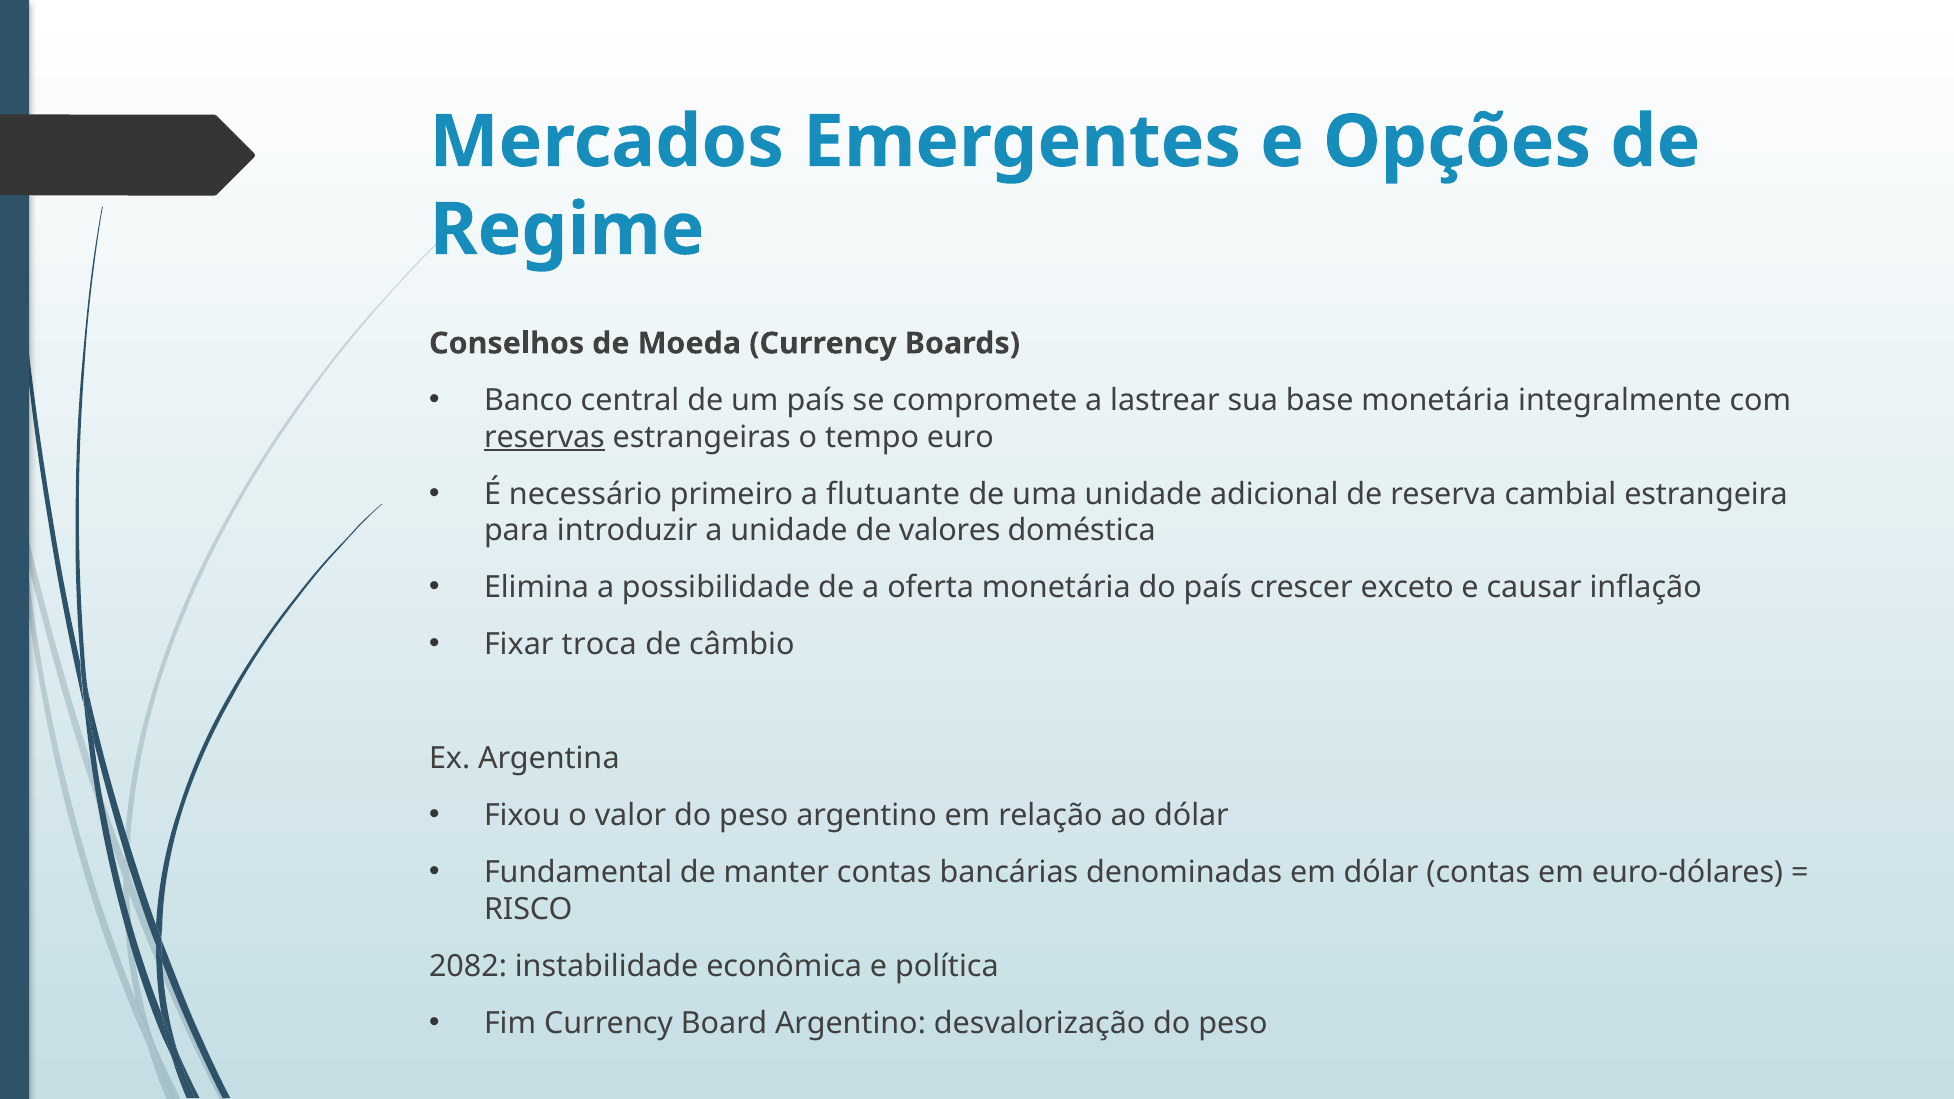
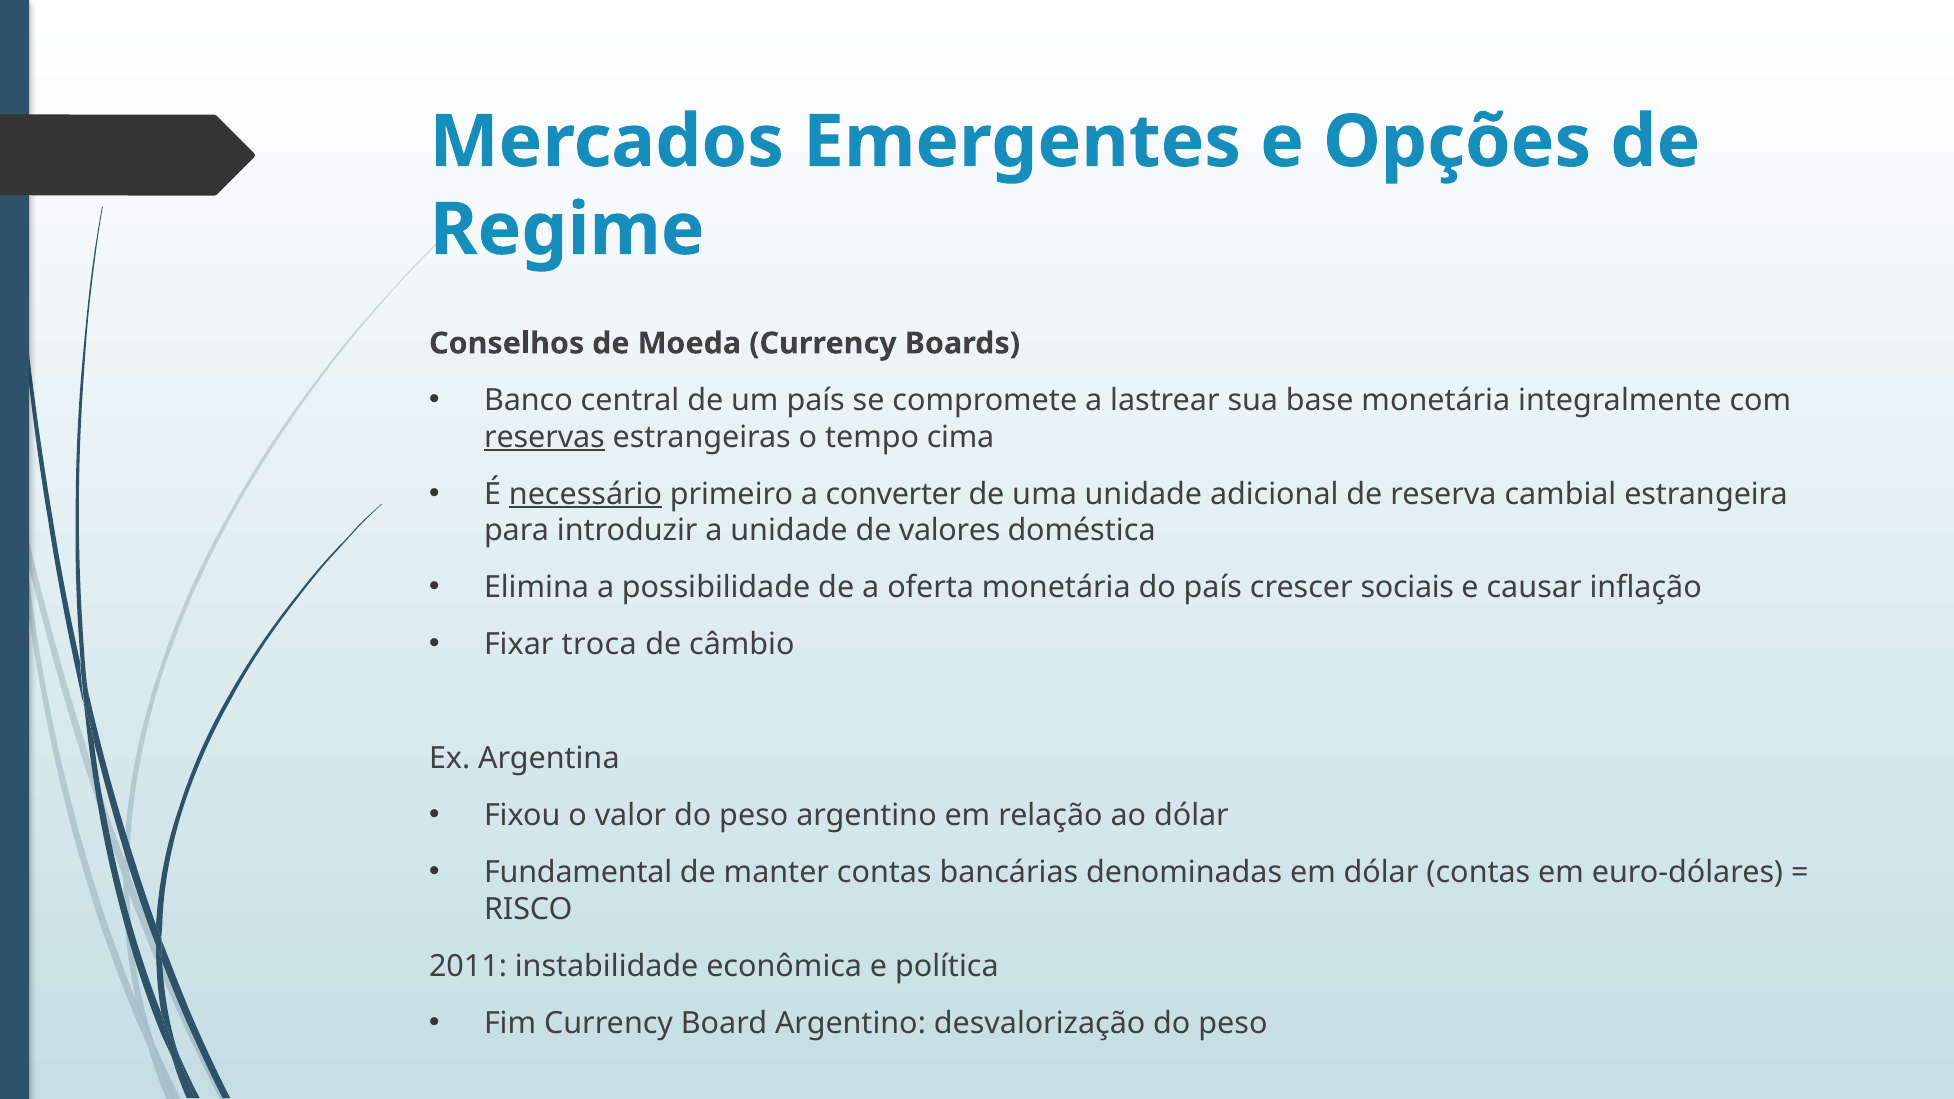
euro: euro -> cima (960, 437)
necessário underline: none -> present (585, 494)
flutuante: flutuante -> converter (893, 494)
exceto: exceto -> sociais (1407, 588)
2082: 2082 -> 2011 (468, 966)
